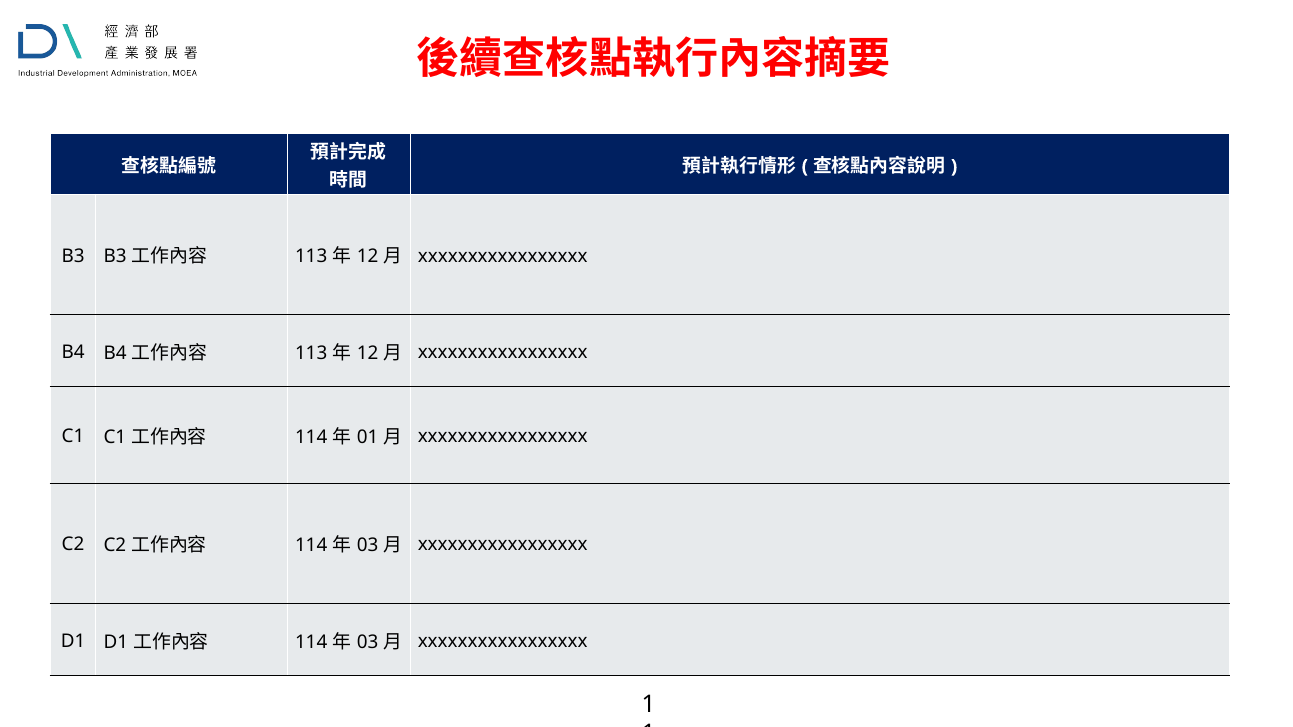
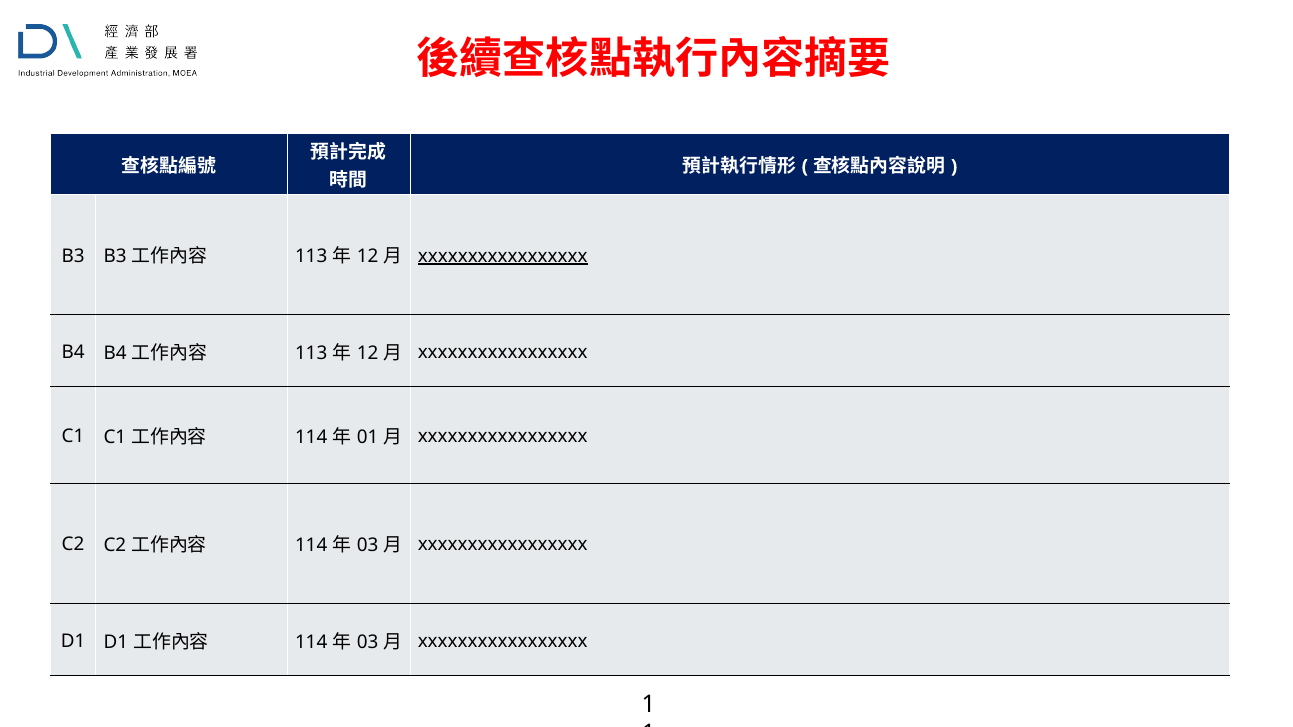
xxxxxxxxxxxxxxxxx underline: none -> present (503, 256)
